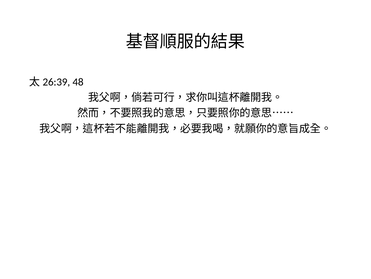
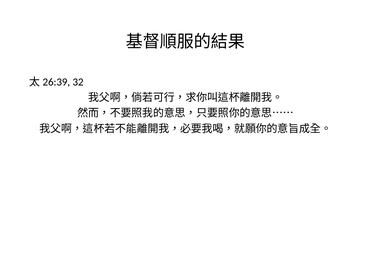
48: 48 -> 32 (78, 82)
